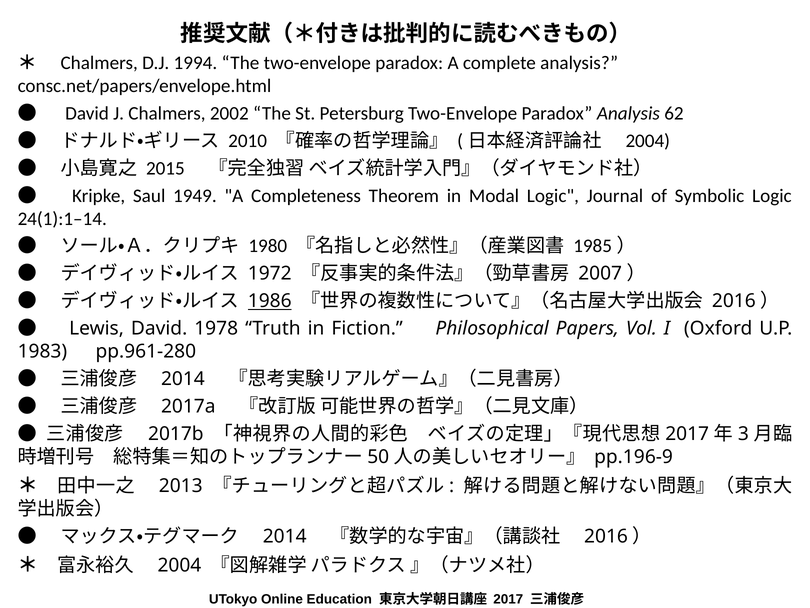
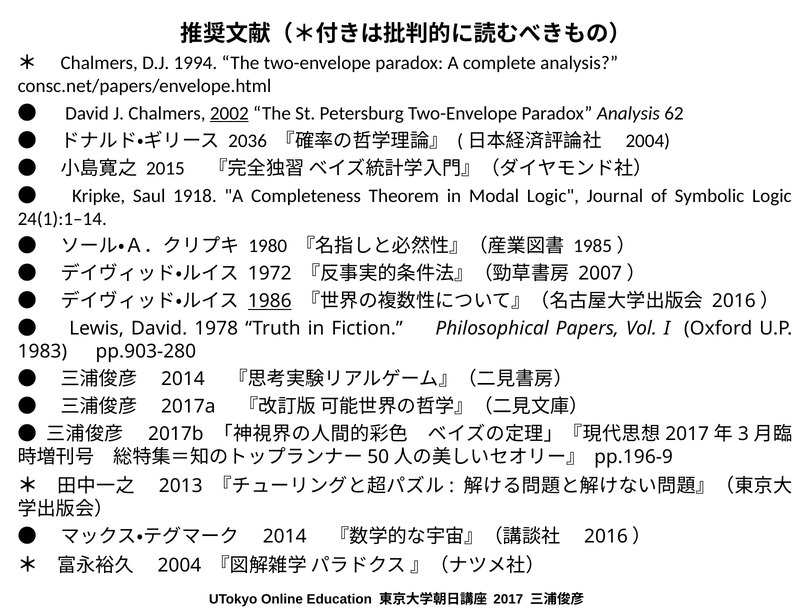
2002 underline: none -> present (229, 113)
2010: 2010 -> 2036 (248, 141)
1949: 1949 -> 1918 (195, 196)
pp.961-280: pp.961-280 -> pp.903-280 (146, 351)
